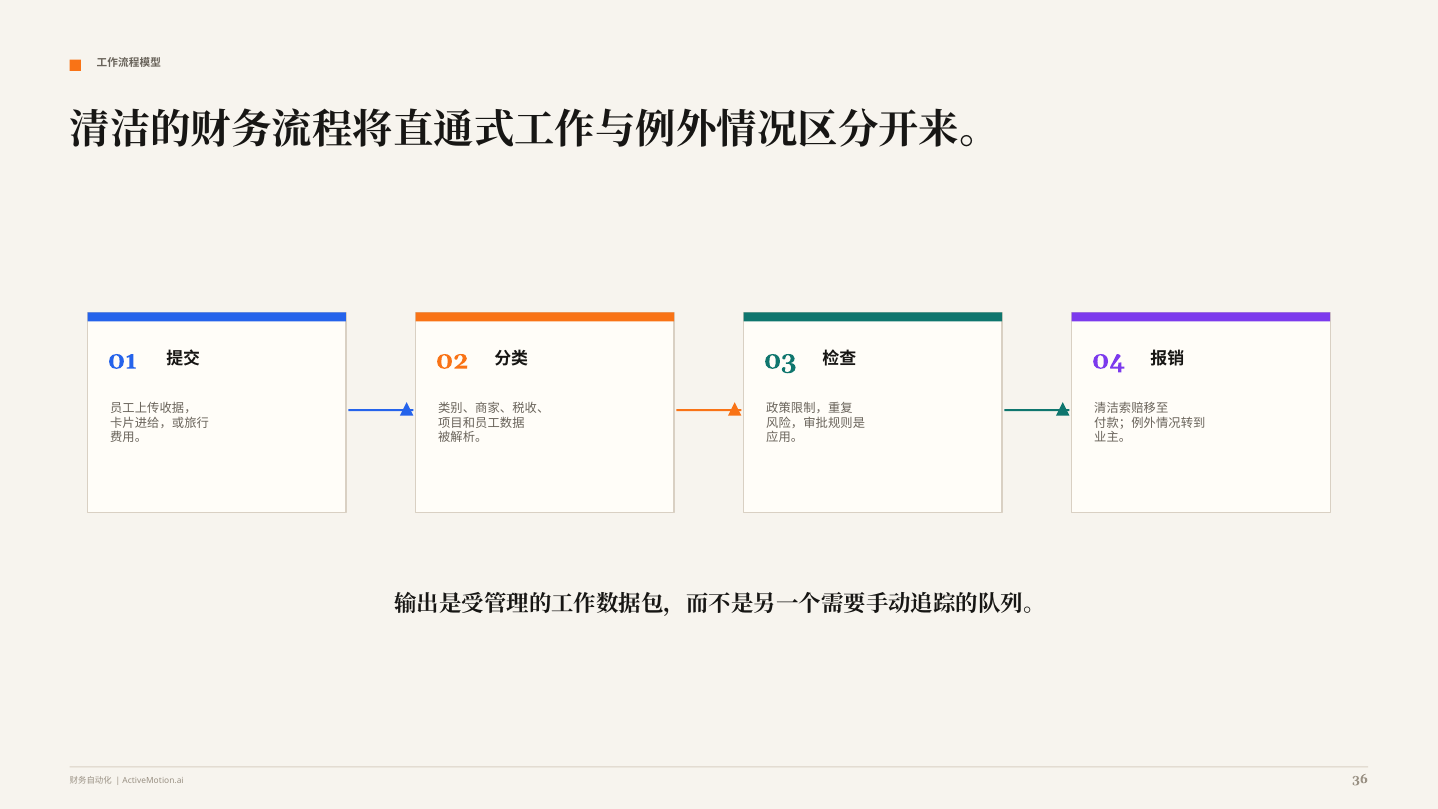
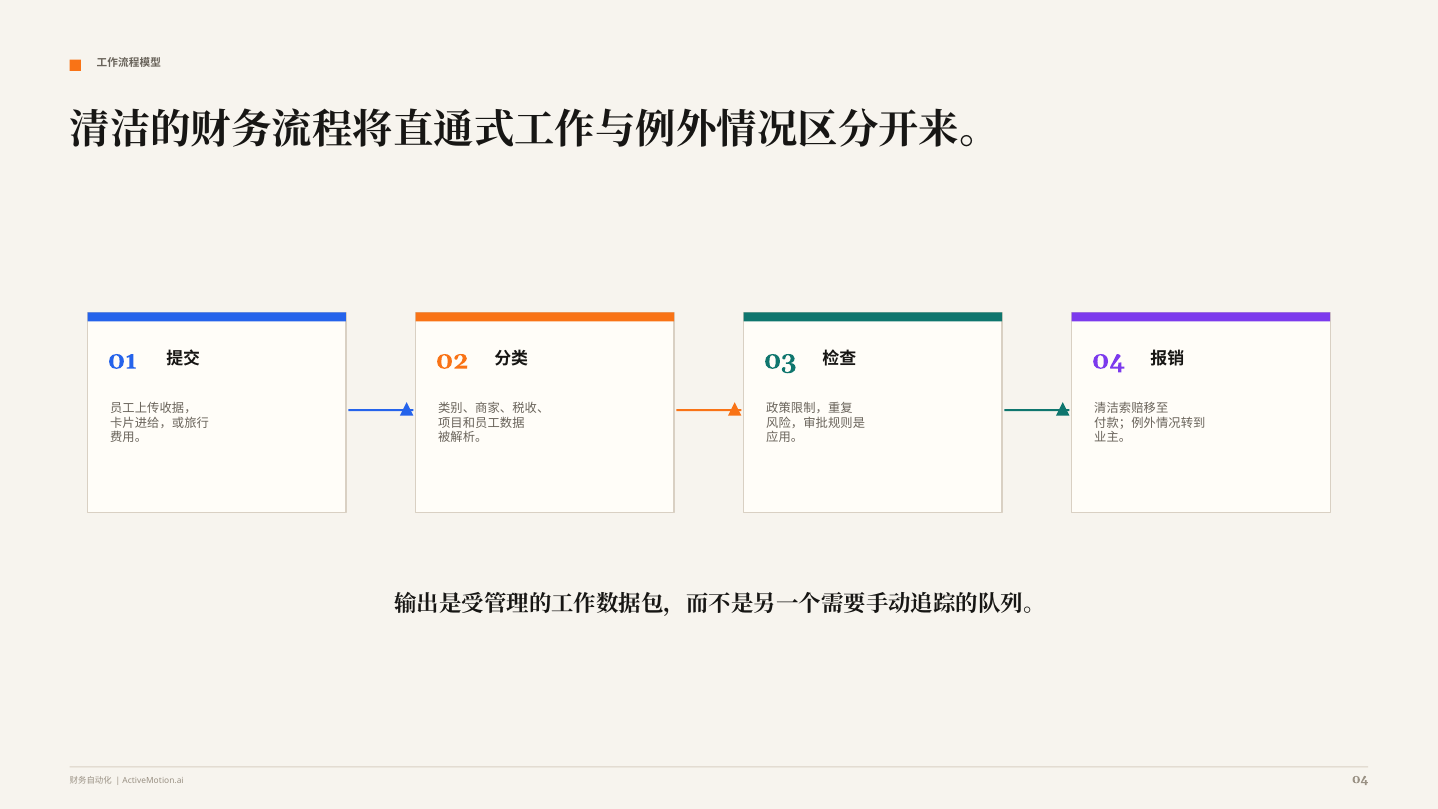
ActiveMotion.ai 36: 36 -> 04 (1360, 779)
